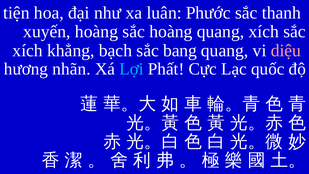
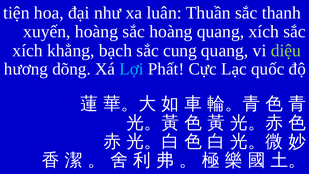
Phước: Phước -> Thuần (208, 13)
bang: bang -> cung (180, 50)
diệu colour: pink -> light green (286, 50)
nhãn: nhãn -> dõng (72, 69)
